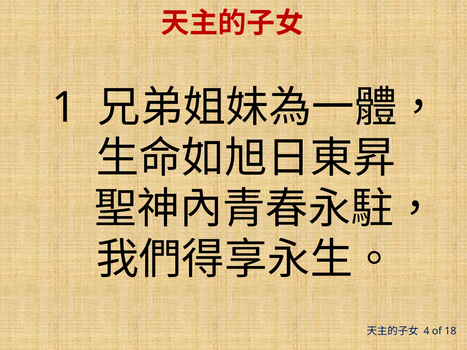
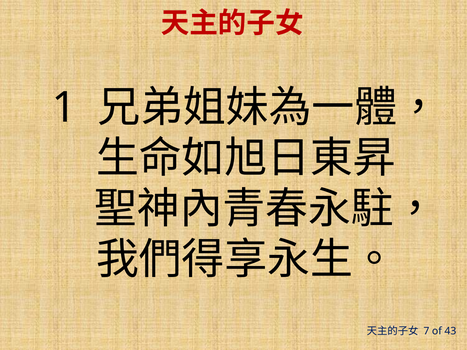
4: 4 -> 7 (426, 331)
18: 18 -> 43 (450, 331)
